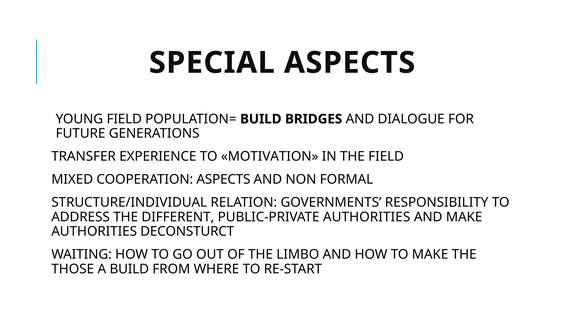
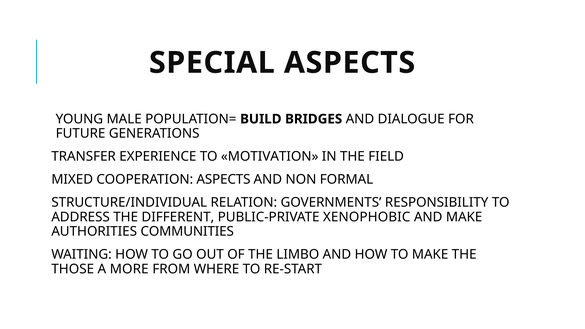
YOUNG FIELD: FIELD -> MALE (124, 119)
PUBLIC-PRIVATE AUTHORITIES: AUTHORITIES -> XENOPHOBIC (367, 217)
DECONSTURCT: DECONSTURCT -> COMMUNITIES (187, 231)
A BUILD: BUILD -> MORE (129, 269)
